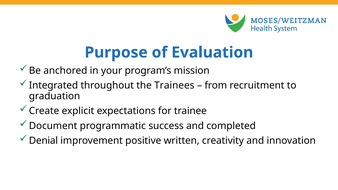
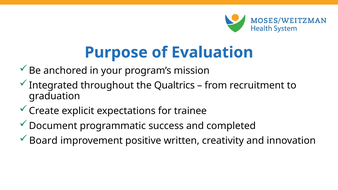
Trainees: Trainees -> Qualtrics (174, 85)
Denial: Denial -> Board (43, 141)
